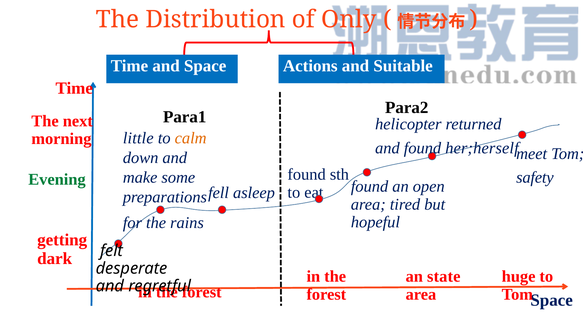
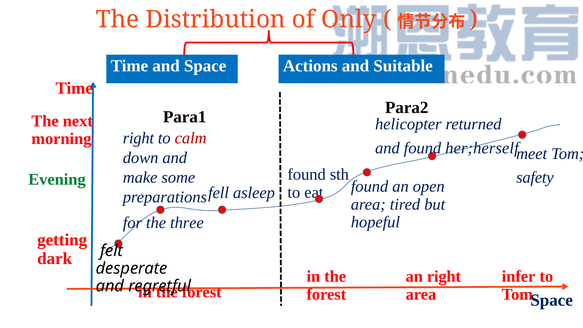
little: little -> right (138, 138)
calm colour: orange -> red (191, 138)
rains: rains -> three (187, 223)
an state: state -> right (444, 276)
huge: huge -> infer (519, 276)
